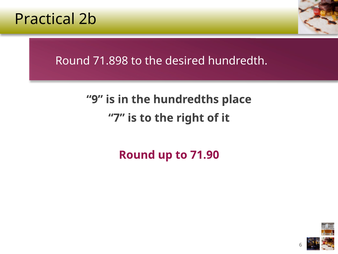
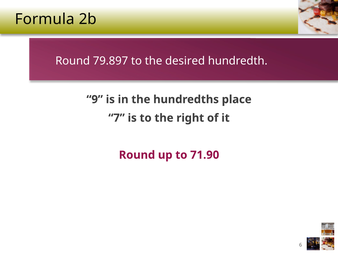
Practical: Practical -> Formula (45, 19)
71.898: 71.898 -> 79.897 (110, 61)
